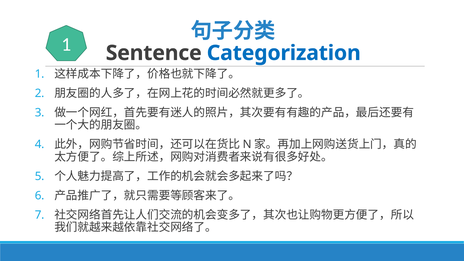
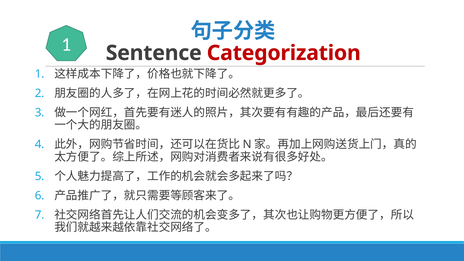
Categorization colour: blue -> red (284, 53)
